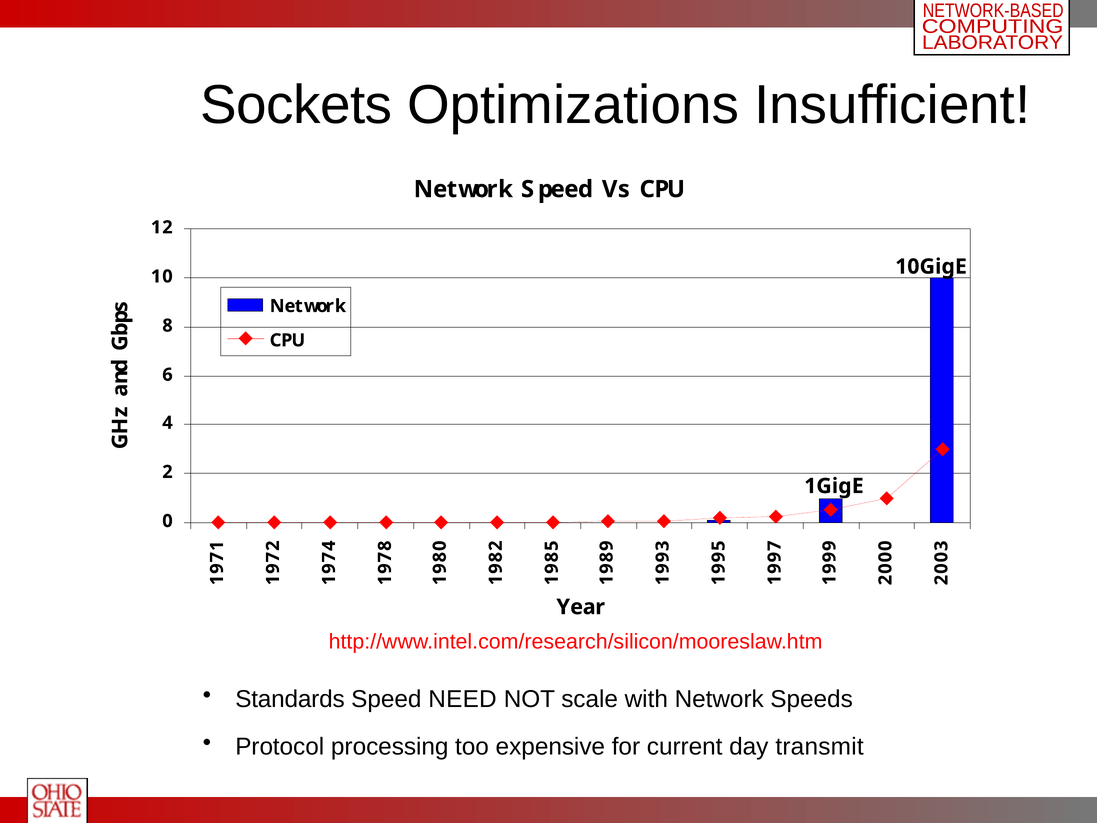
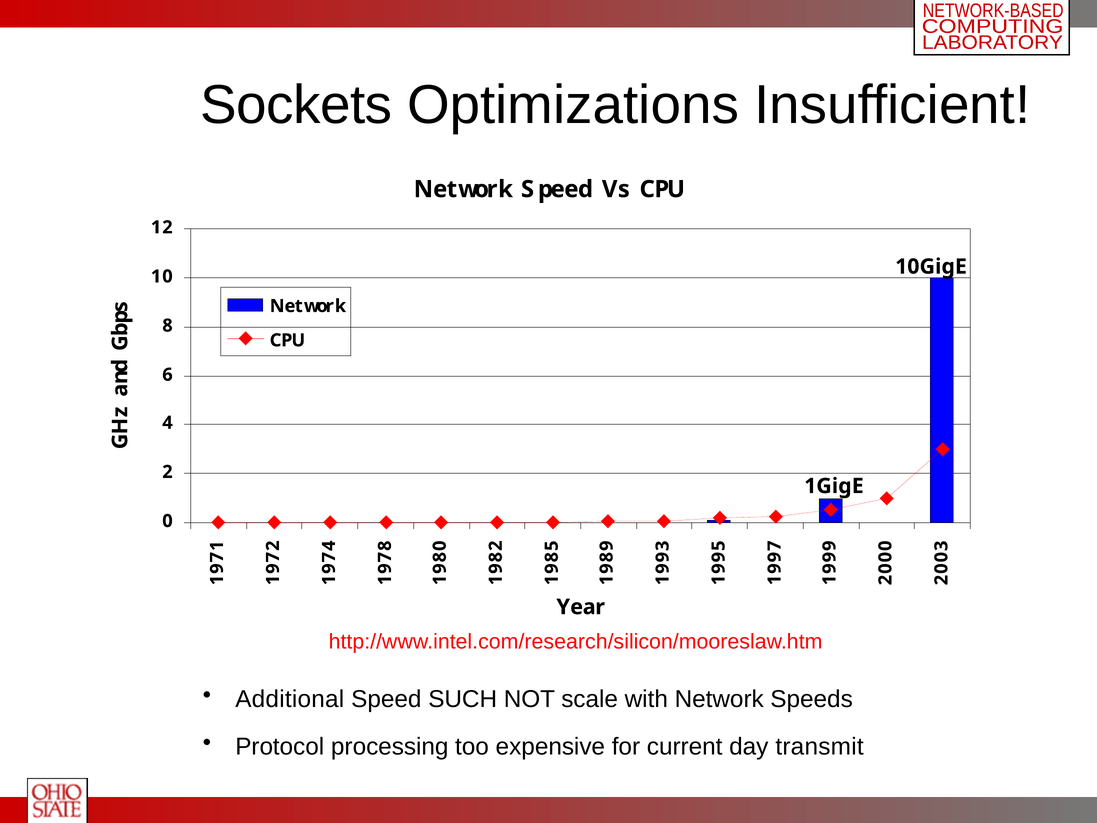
Standards: Standards -> Additional (290, 699)
NEED: NEED -> SUCH (463, 699)
